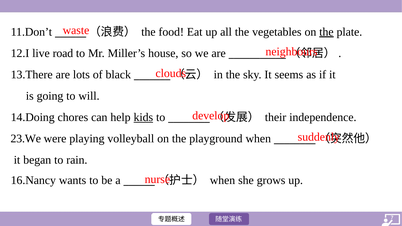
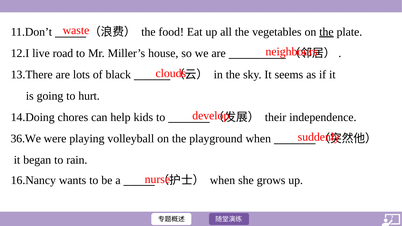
will: will -> hurt (89, 96)
kids underline: present -> none (143, 117)
23.We: 23.We -> 36.We (26, 139)
